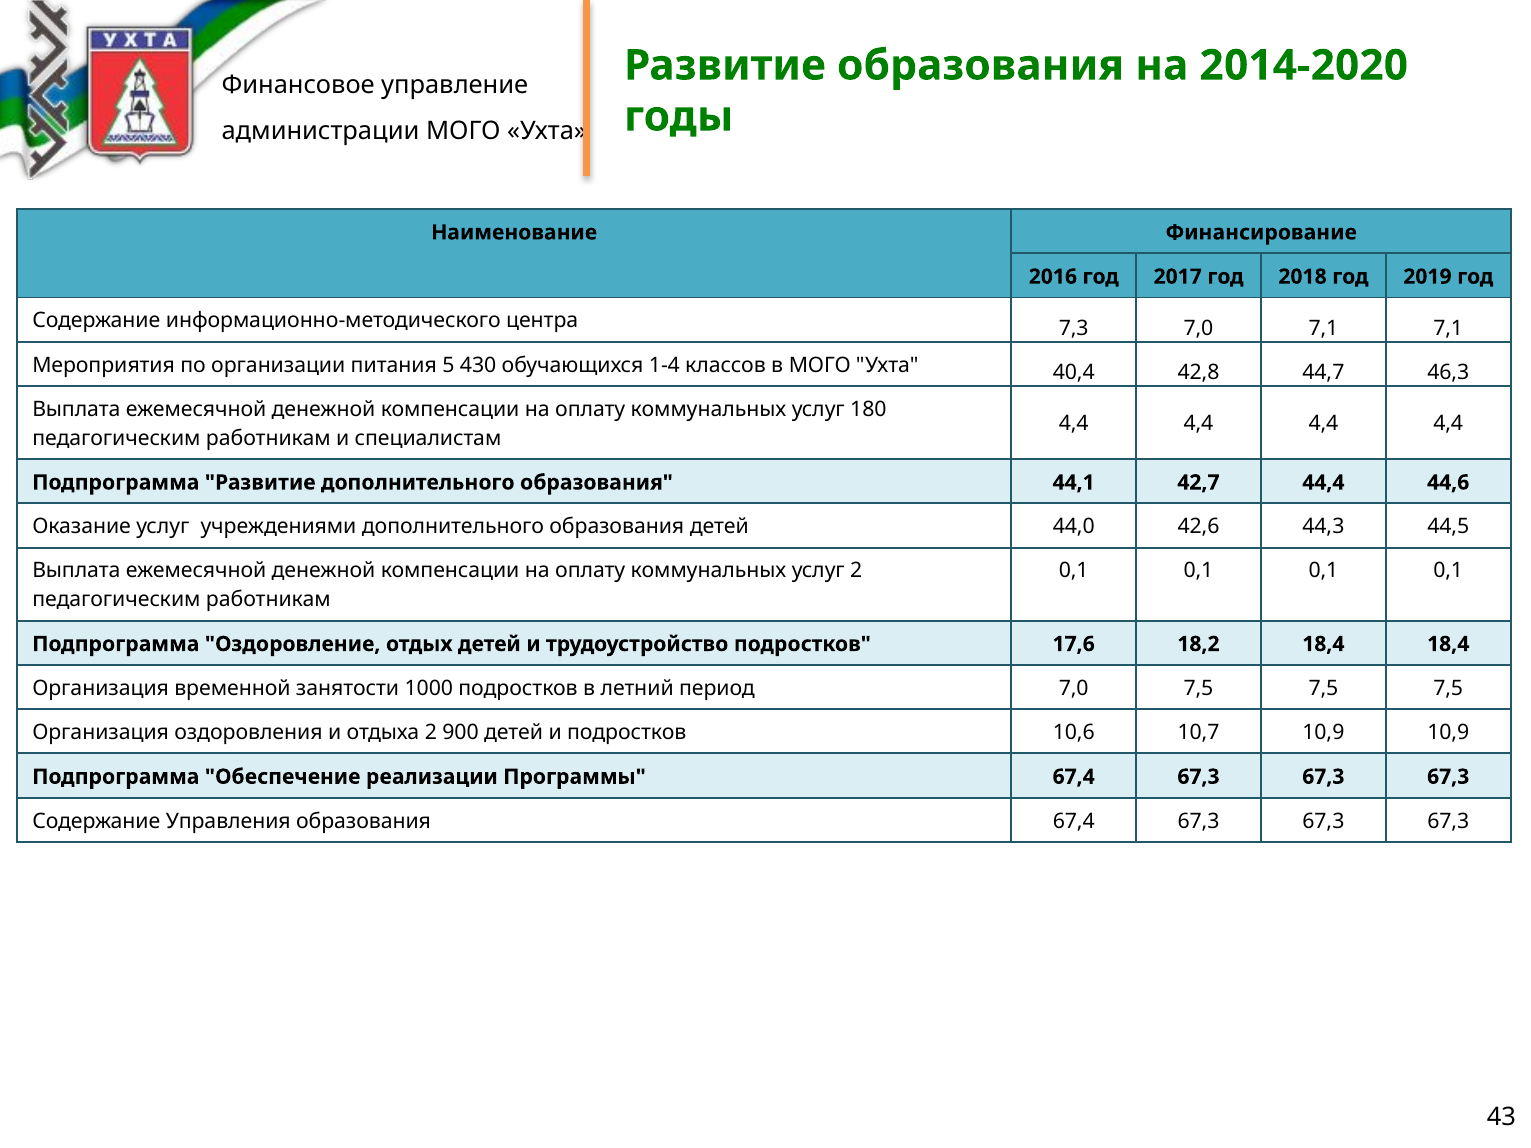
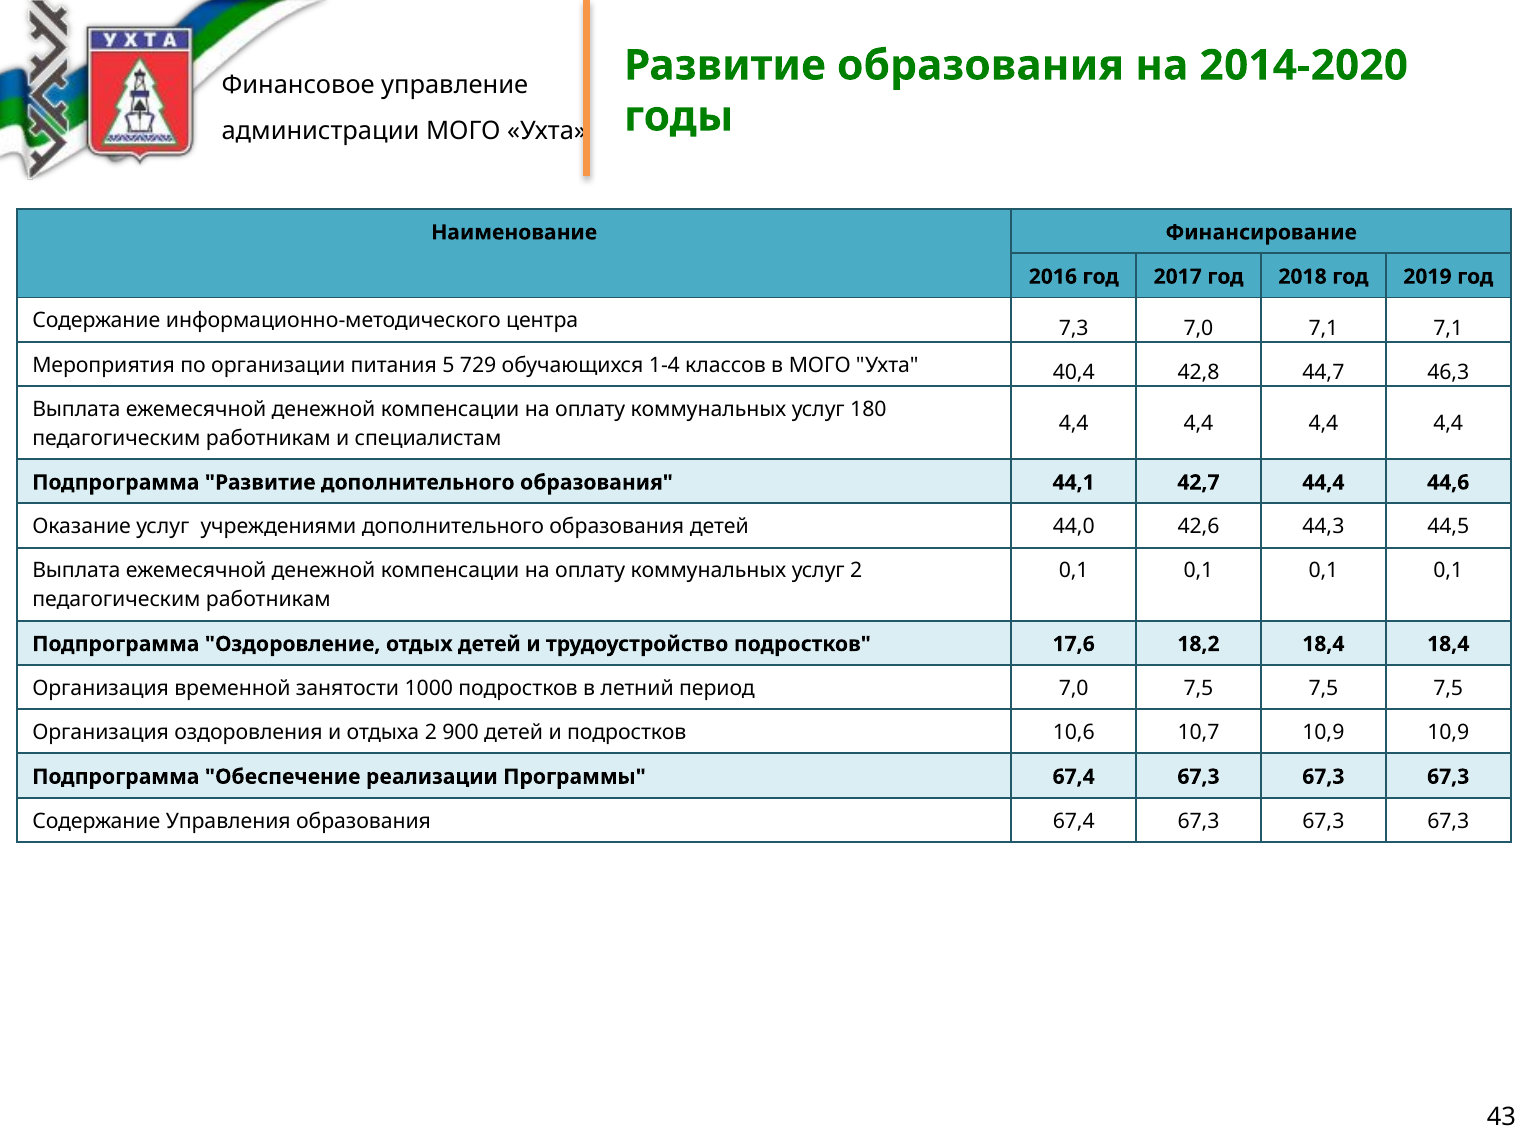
430: 430 -> 729 (478, 365)
